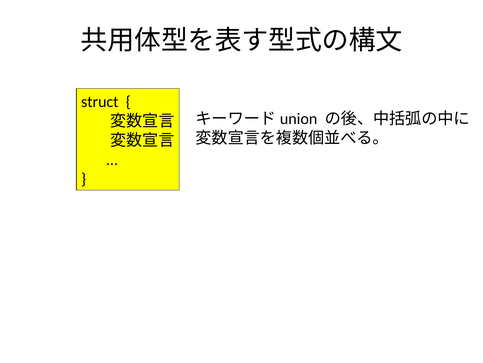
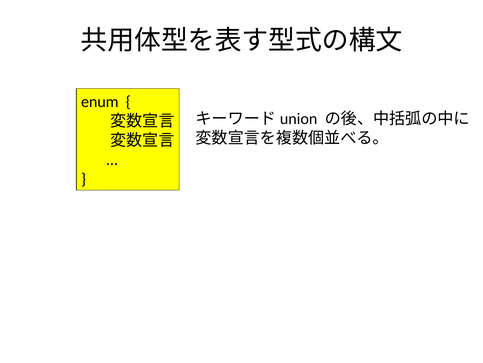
struct: struct -> enum (100, 102)
